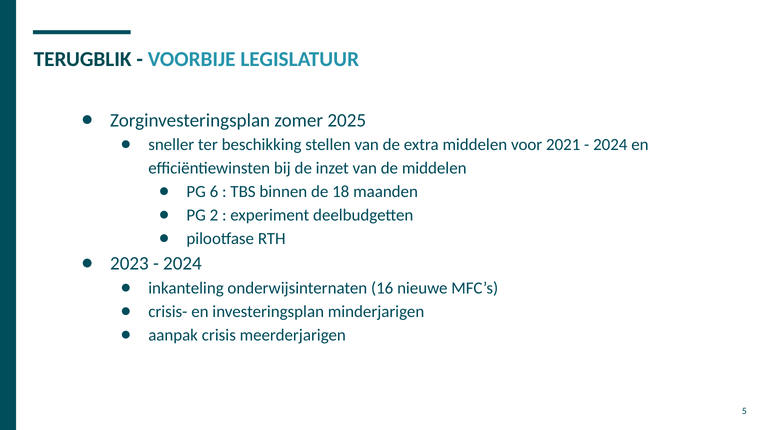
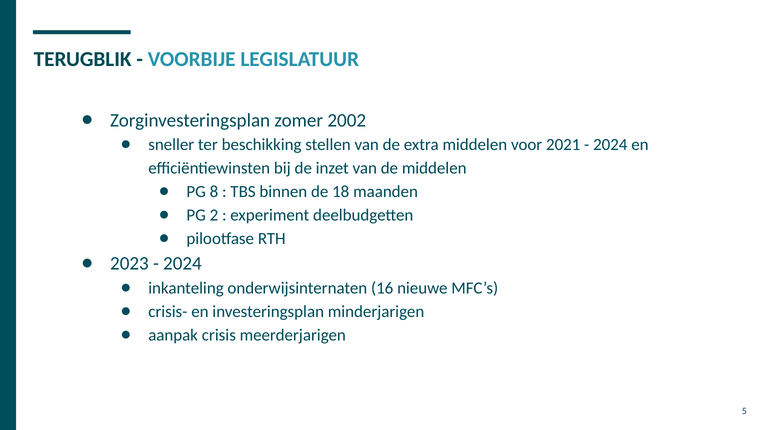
2025: 2025 -> 2002 (347, 120)
6: 6 -> 8 (214, 191)
